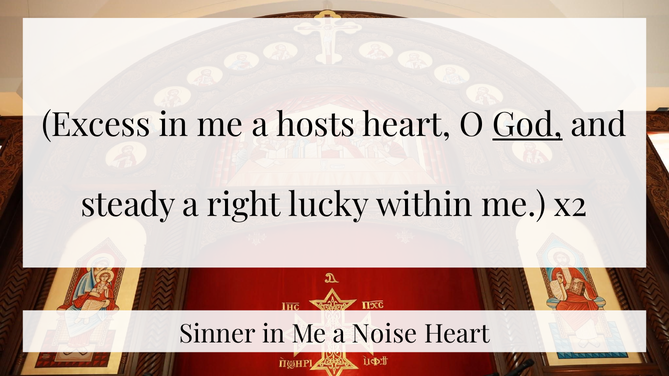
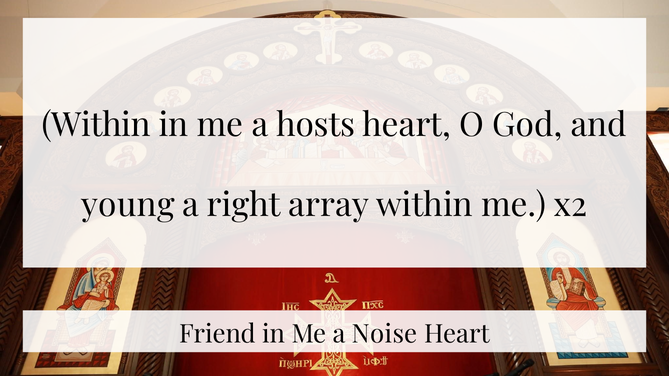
Excess: Excess -> Within (96, 125)
God underline: present -> none (527, 125)
steady: steady -> young (128, 205)
lucky: lucky -> array (329, 205)
Sinner: Sinner -> Friend (218, 335)
